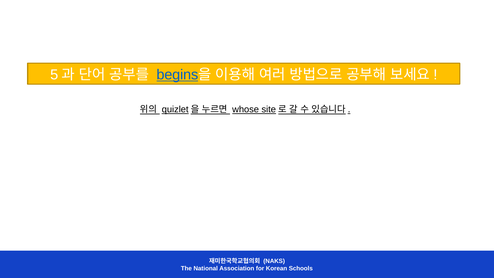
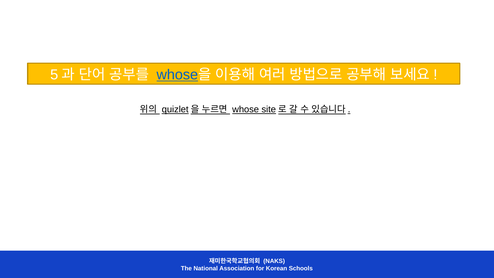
begins: begins -> whose (177, 75)
